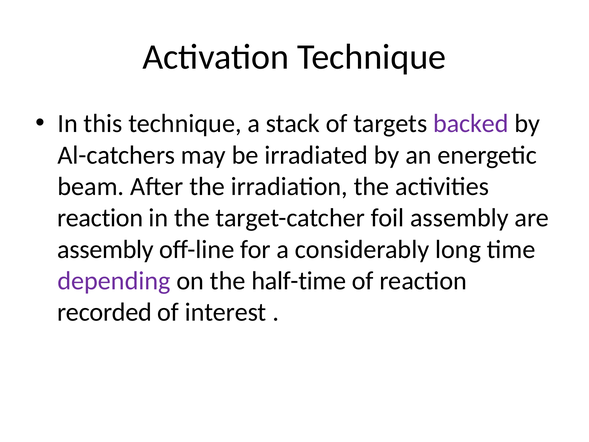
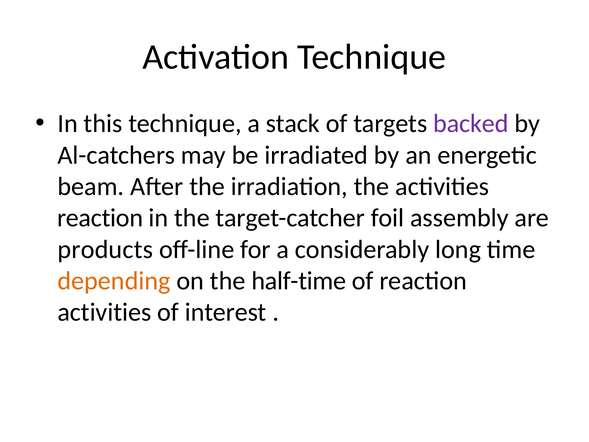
assembly: assembly -> products (105, 249)
depending colour: purple -> orange (114, 281)
recorded: recorded -> activities (104, 312)
